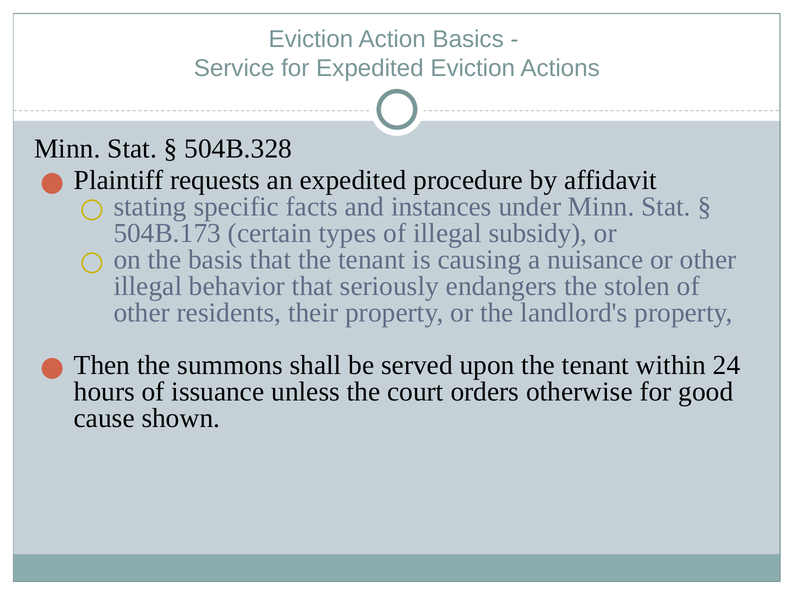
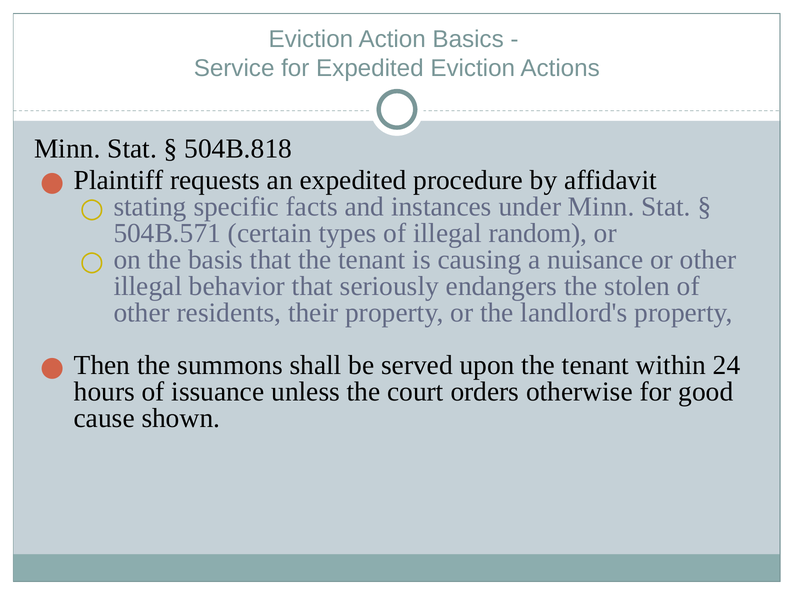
504B.328: 504B.328 -> 504B.818 (238, 149)
504B.173: 504B.173 -> 504B.571 (167, 233)
subsidy: subsidy -> random (538, 233)
